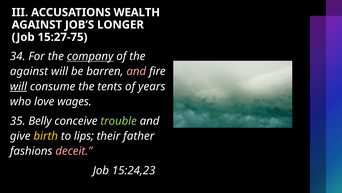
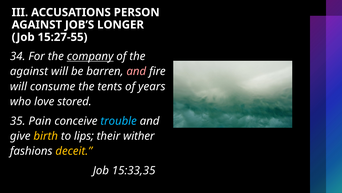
WEALTH: WEALTH -> PERSON (137, 12)
15:27-75: 15:27-75 -> 15:27-55 (63, 37)
will underline: present -> none (18, 86)
wages: wages -> stored (74, 101)
Belly: Belly -> Pain (40, 121)
trouble colour: light green -> light blue (119, 121)
father: father -> wither (139, 136)
deceit colour: pink -> yellow (74, 151)
15:24,23: 15:24,23 -> 15:33,35 (134, 170)
